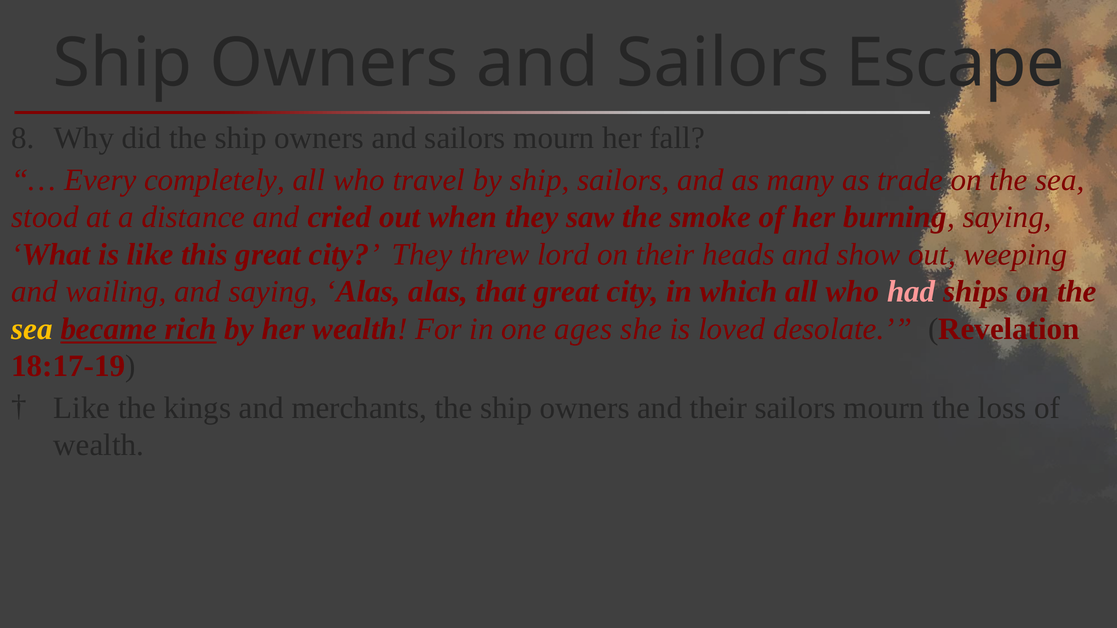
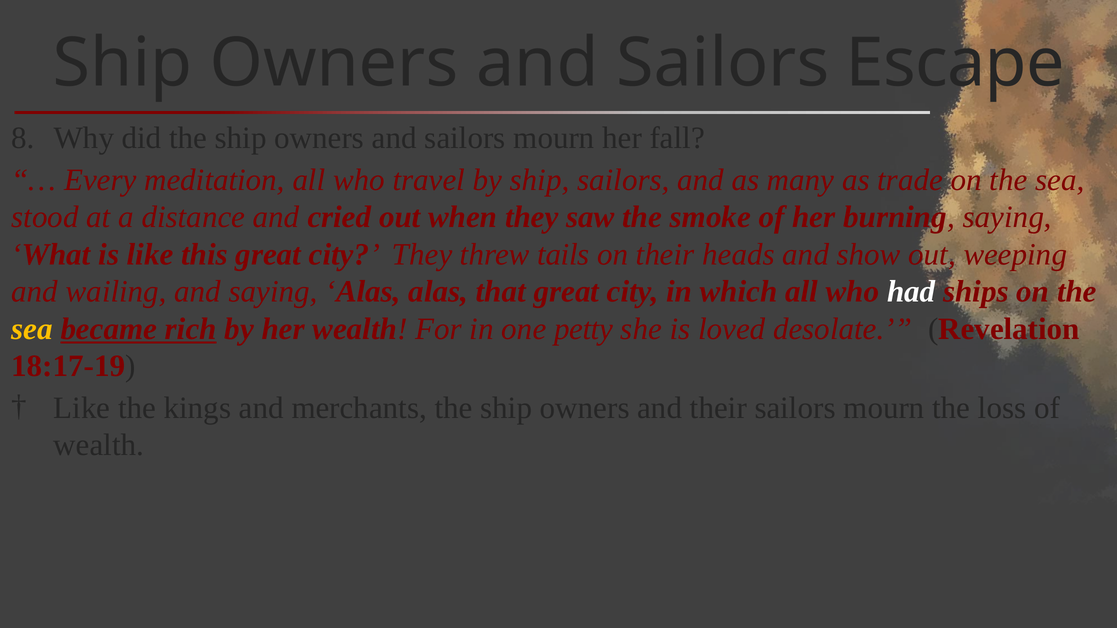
completely: completely -> meditation (214, 180)
lord: lord -> tails (563, 254)
had colour: pink -> white (911, 292)
ages: ages -> petty (584, 329)
